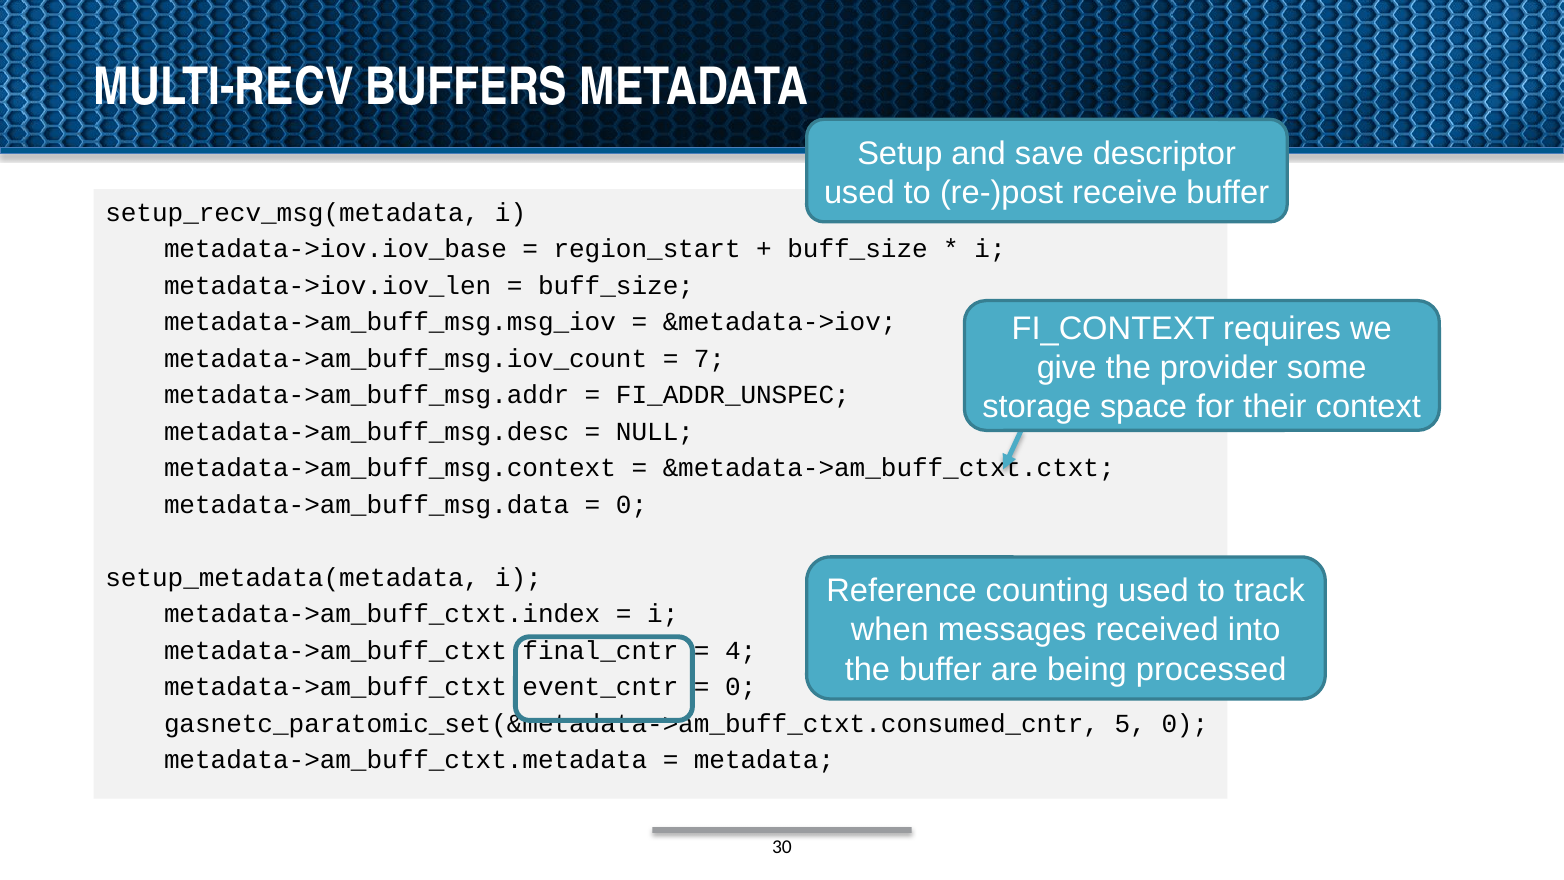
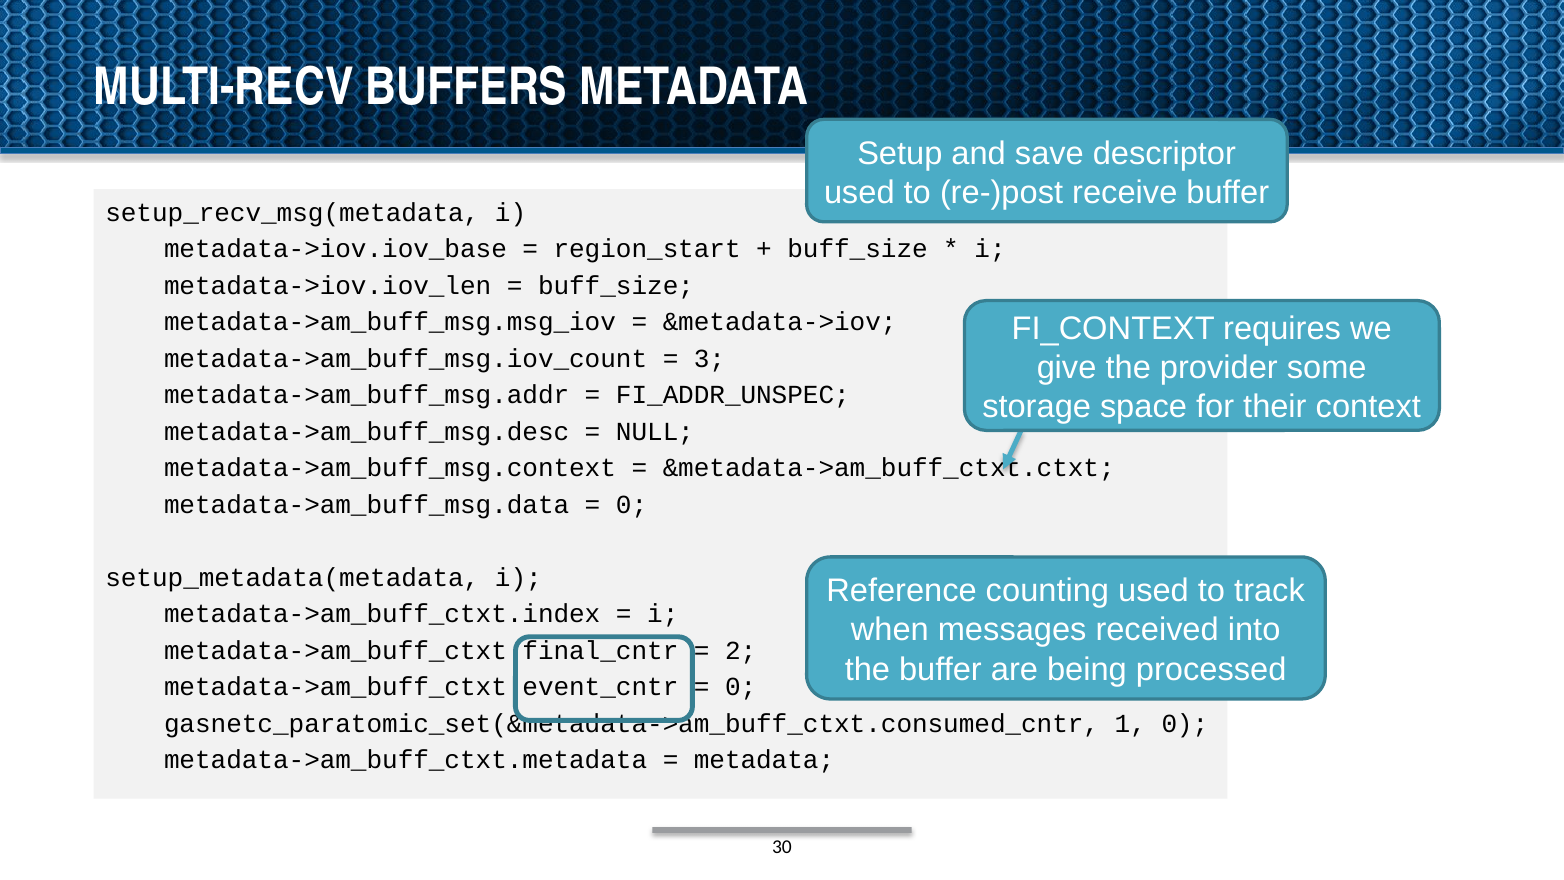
7: 7 -> 3 (709, 358)
4: 4 -> 2 (741, 650)
5: 5 -> 1 (1130, 723)
